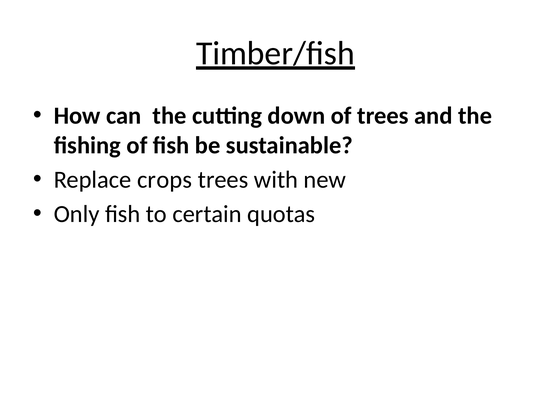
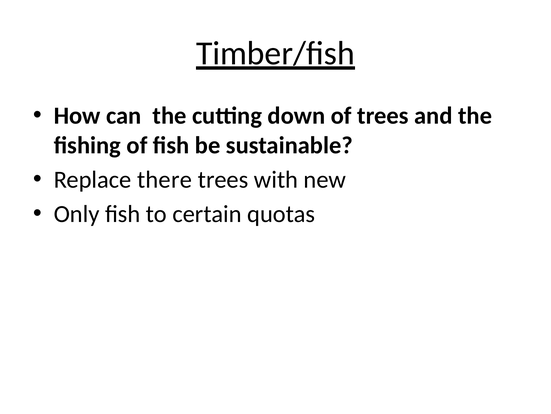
crops: crops -> there (165, 179)
